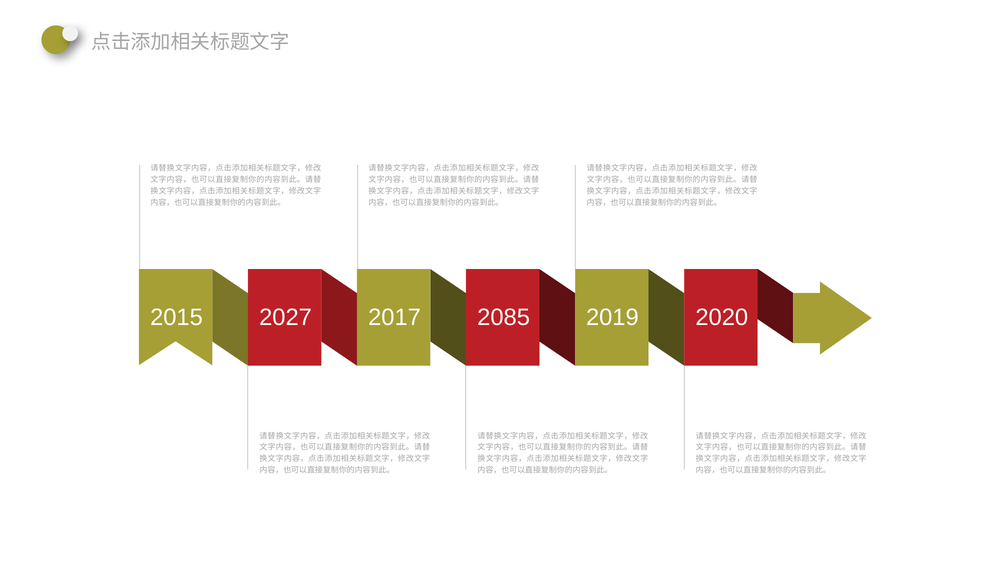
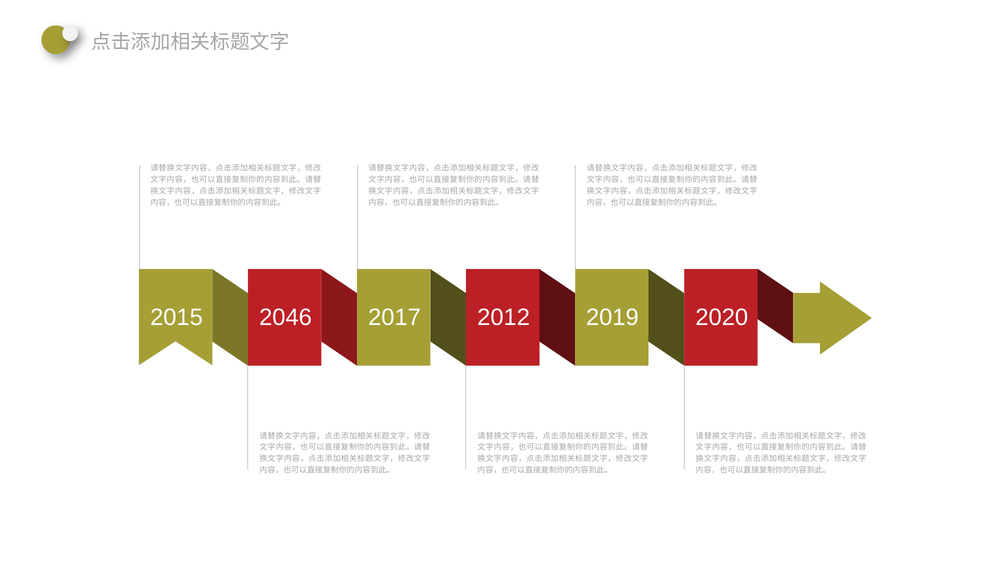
2027: 2027 -> 2046 (286, 317)
2085: 2085 -> 2012 (504, 317)
